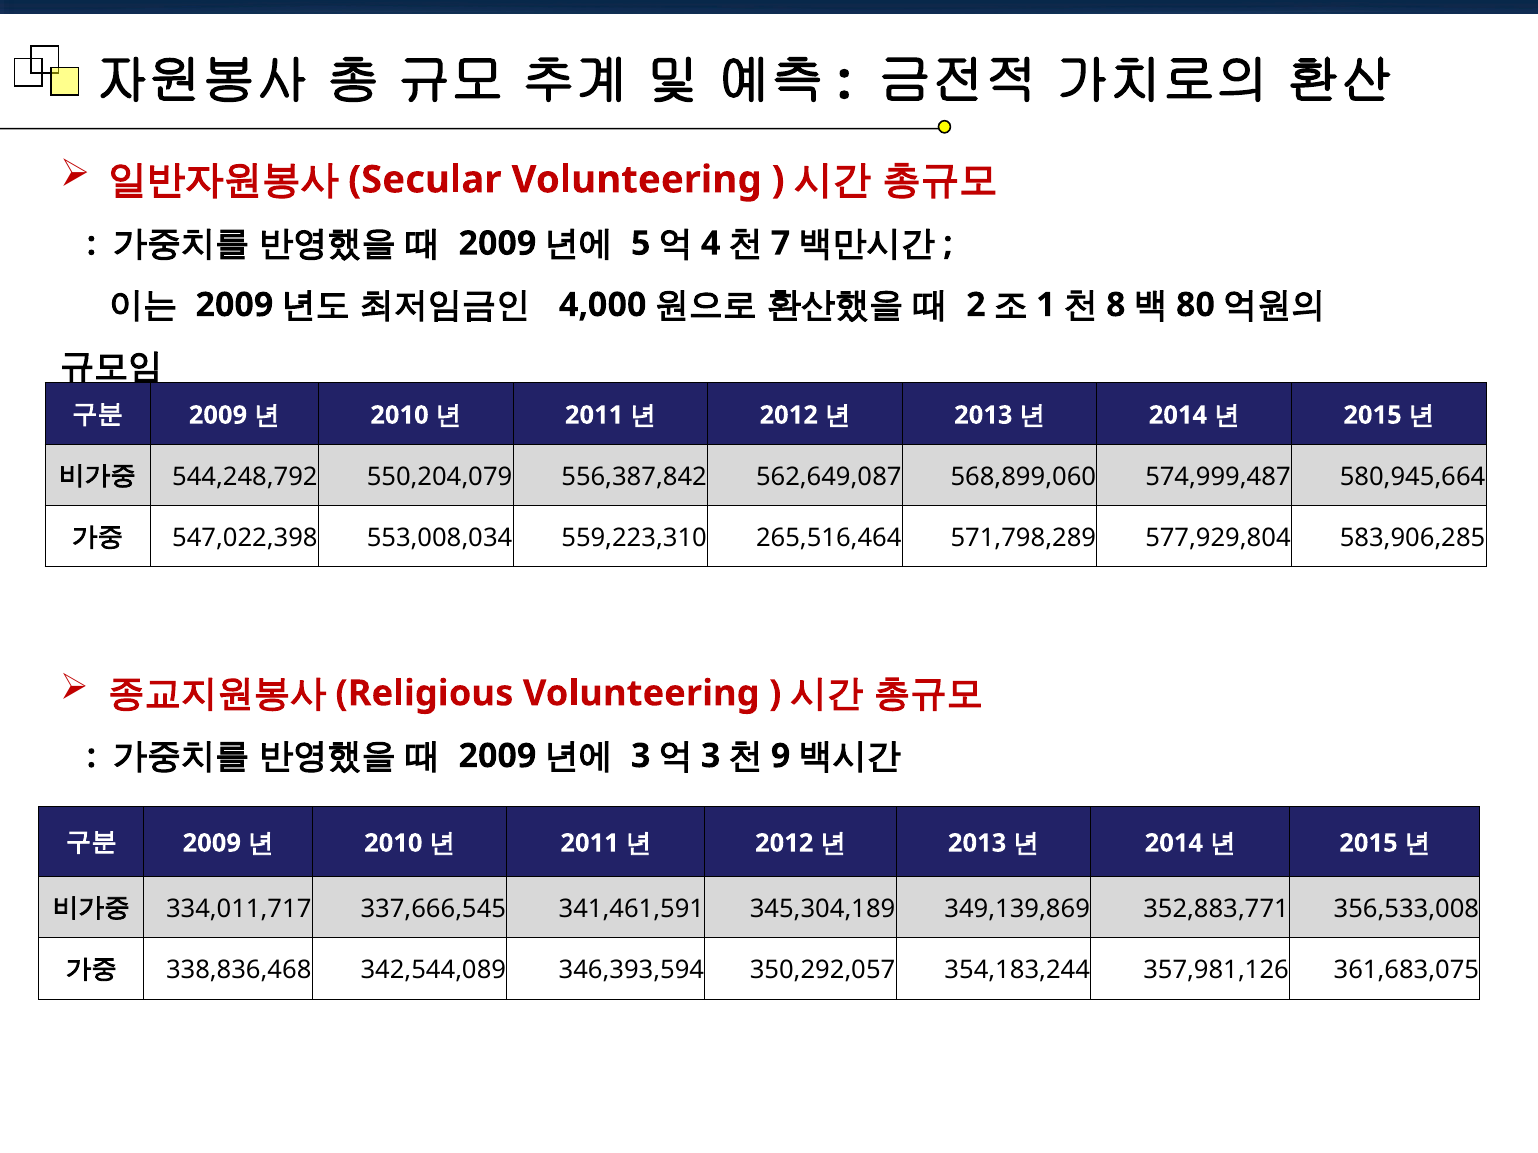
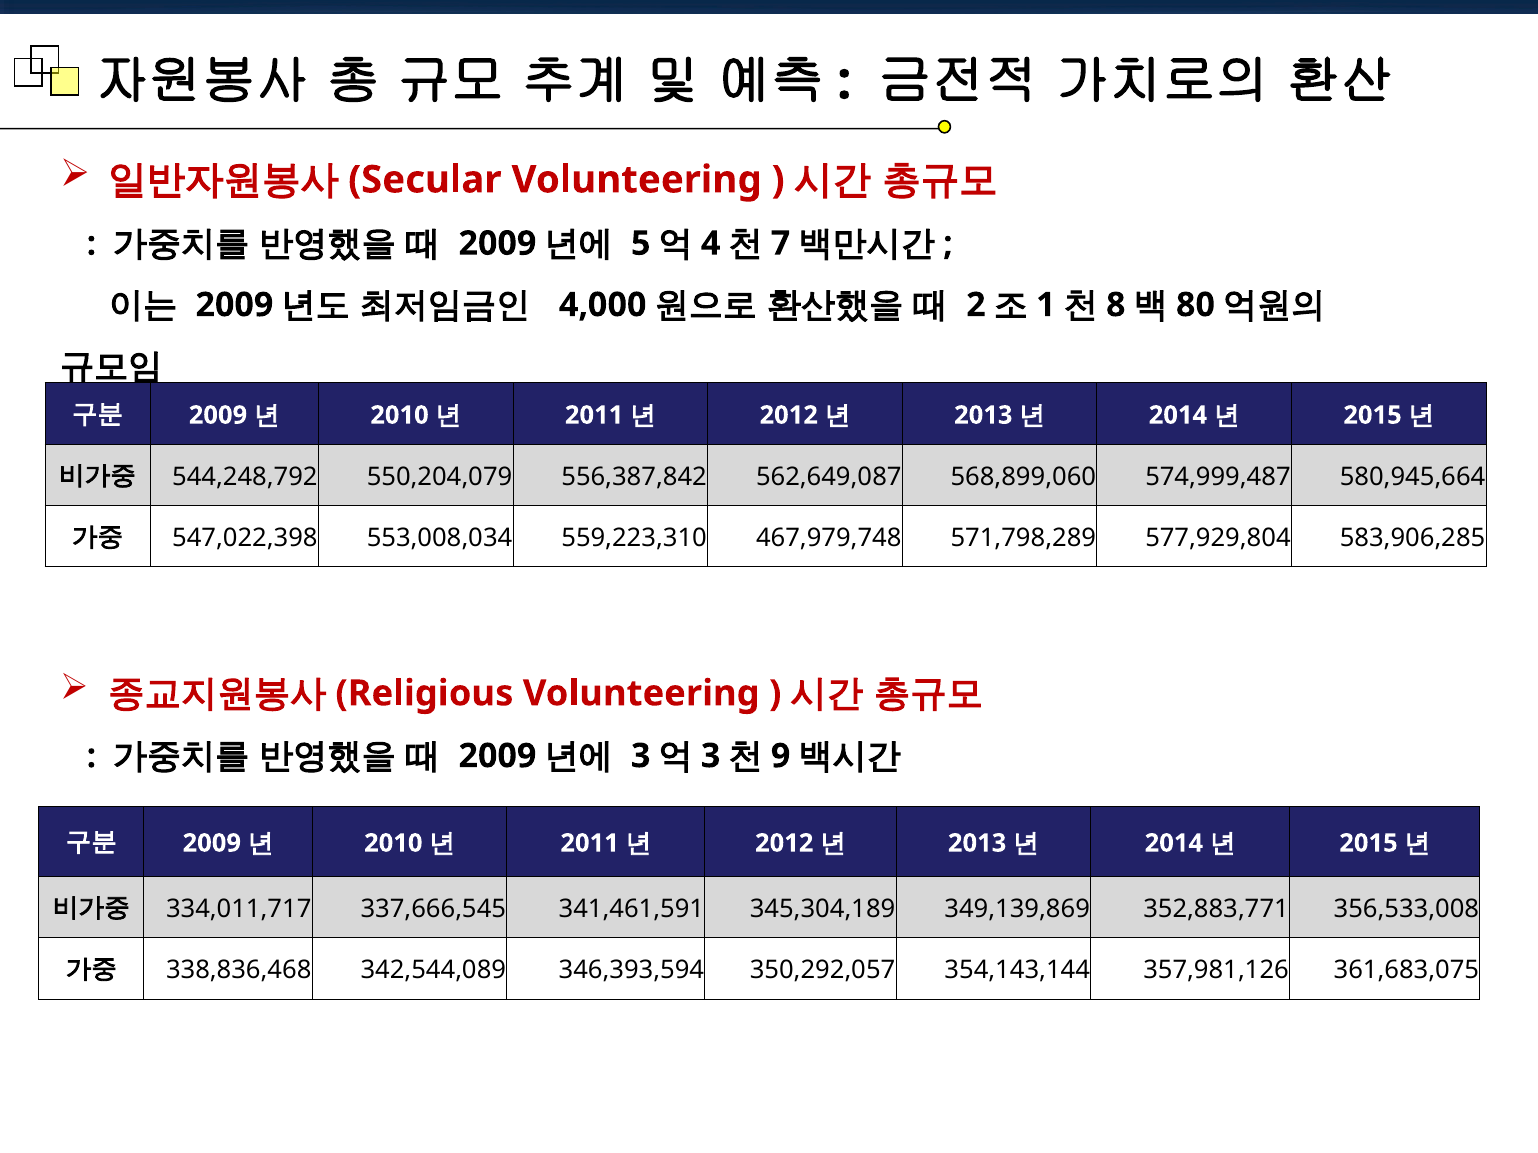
265,516,464: 265,516,464 -> 467,979,748 (829, 538)
354,183,244: 354,183,244 -> 354,143,144 (1017, 971)
